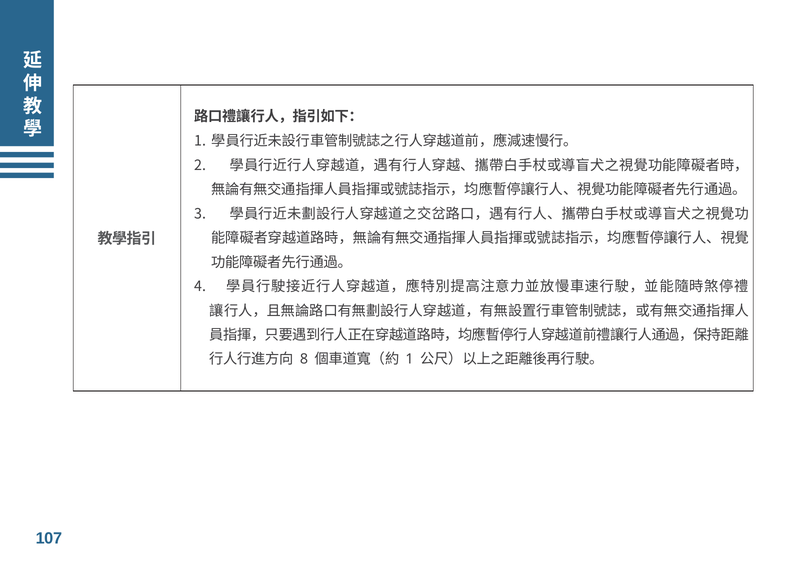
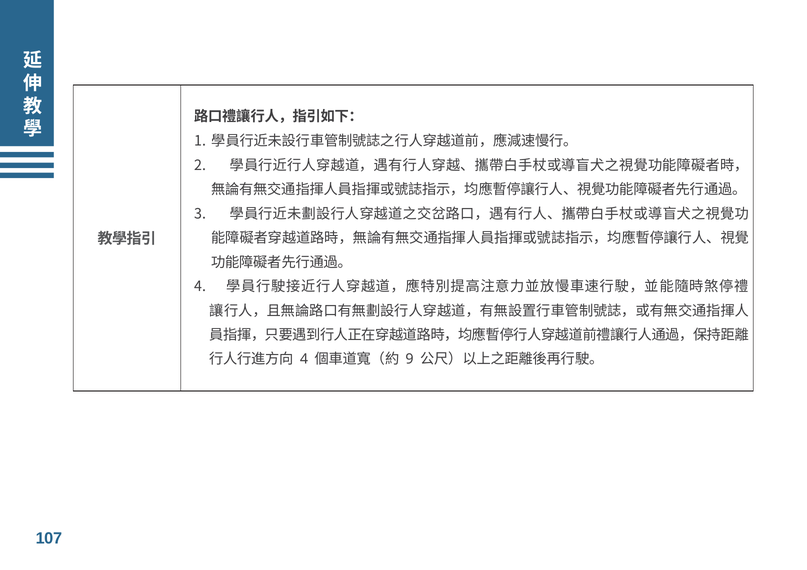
8: 8 -> 4 (304, 359)
1: 1 -> 9 (409, 359)
